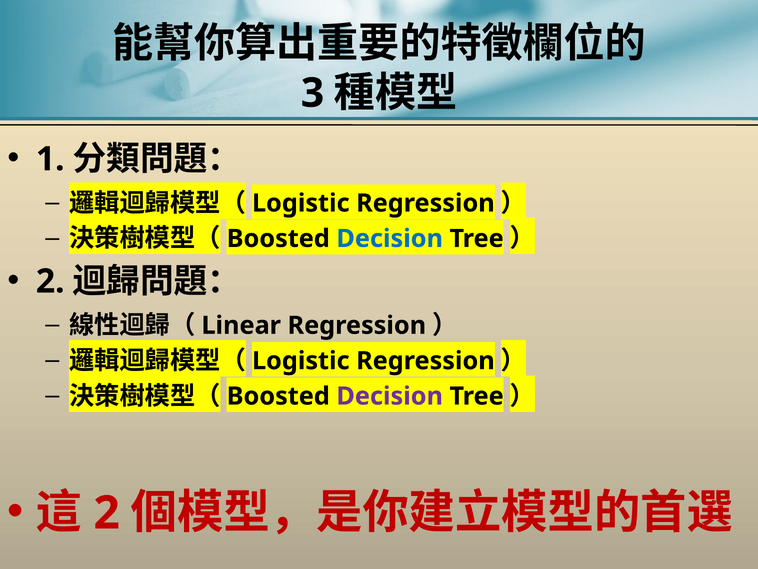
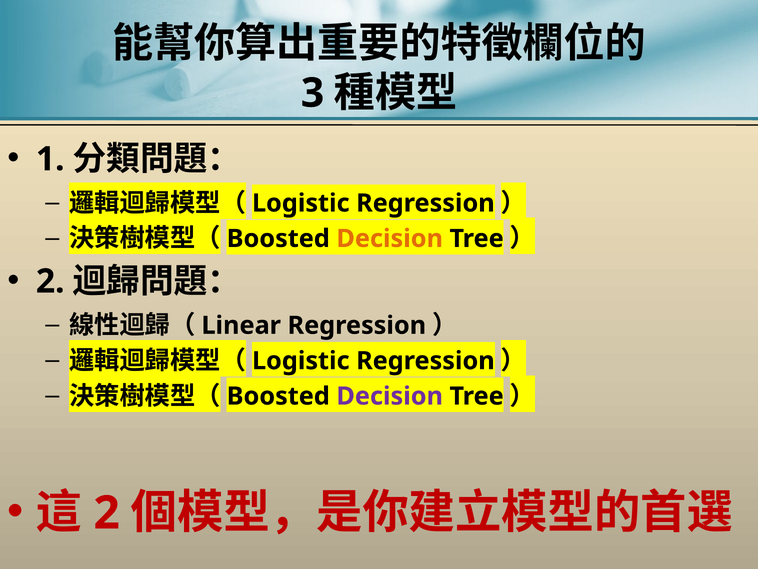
Decision colour: blue -> orange (390, 238)
